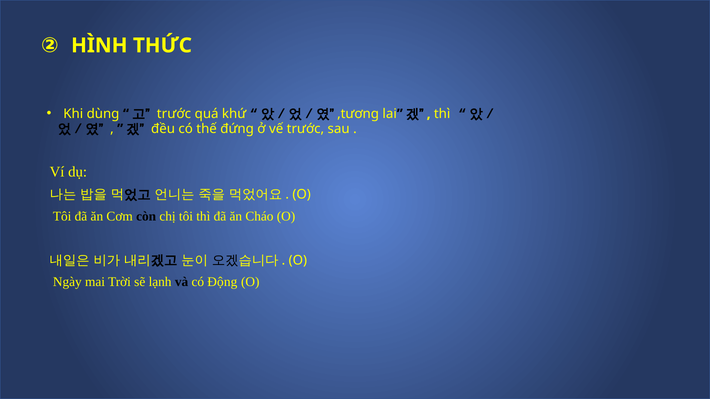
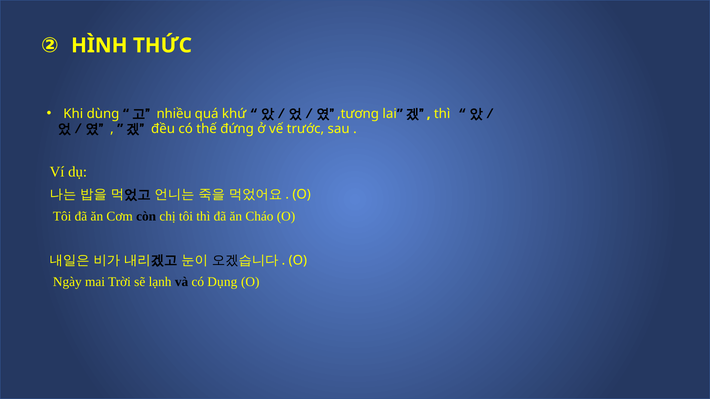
trước: trước -> nhiều (174, 114)
Động: Động -> Dụng (222, 282)
